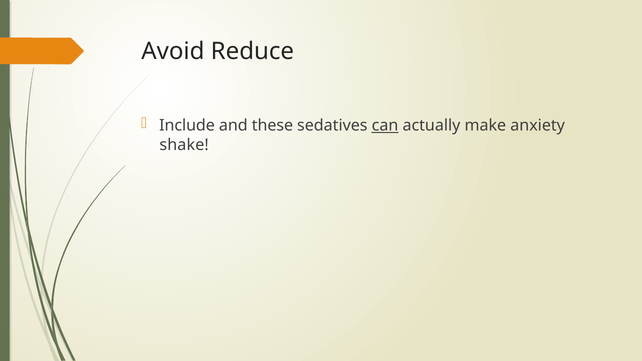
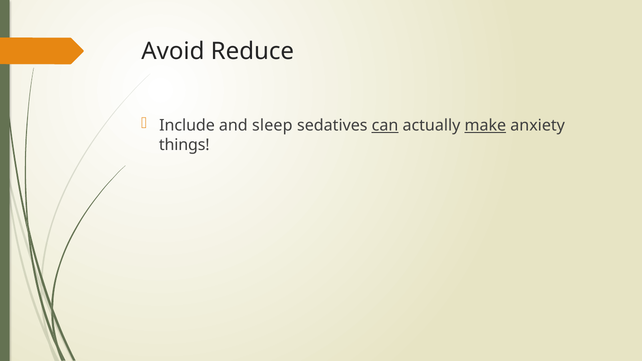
these: these -> sleep (272, 126)
make underline: none -> present (485, 126)
shake: shake -> things (184, 145)
